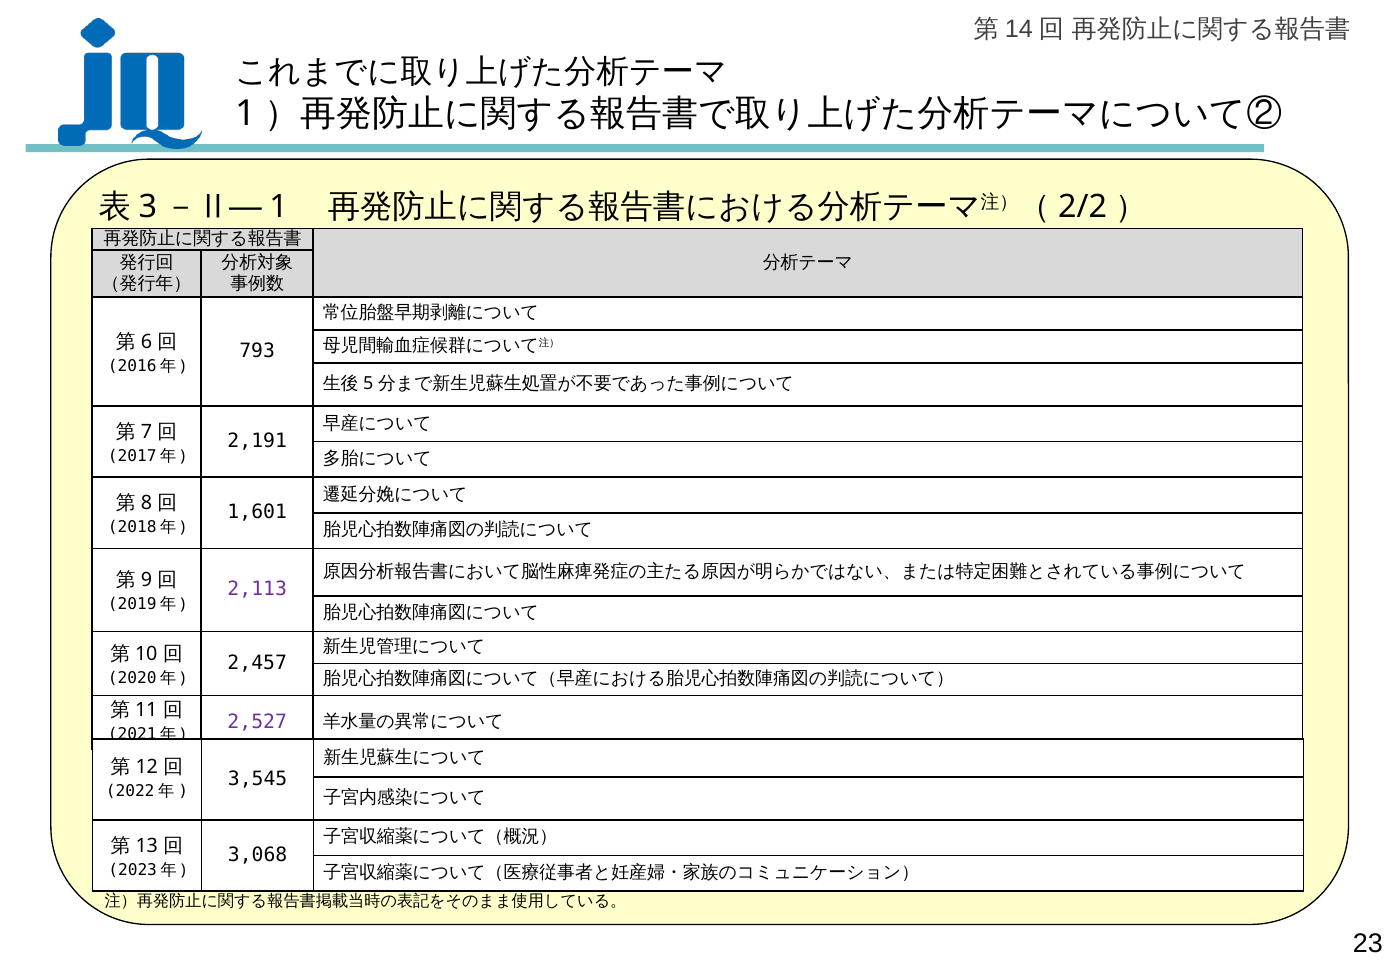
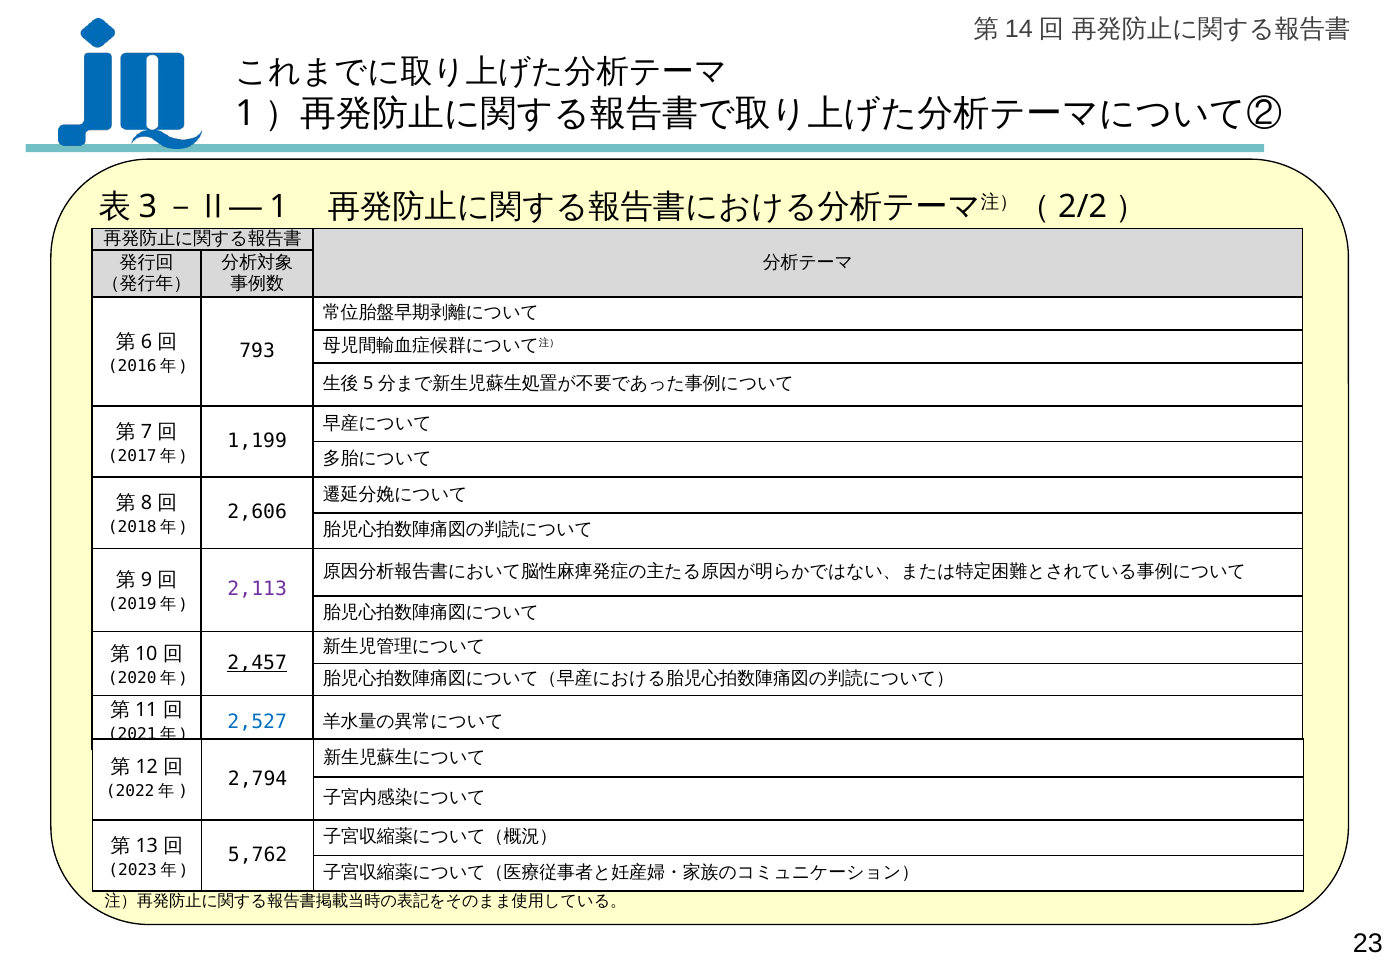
2,191: 2,191 -> 1,199 (257, 441)
1,601: 1,601 -> 2,606 (257, 513)
2,457 underline: none -> present (257, 663)
2,527 colour: purple -> blue (257, 722)
3,545: 3,545 -> 2,794 (258, 779)
3,068: 3,068 -> 5,762 (258, 855)
